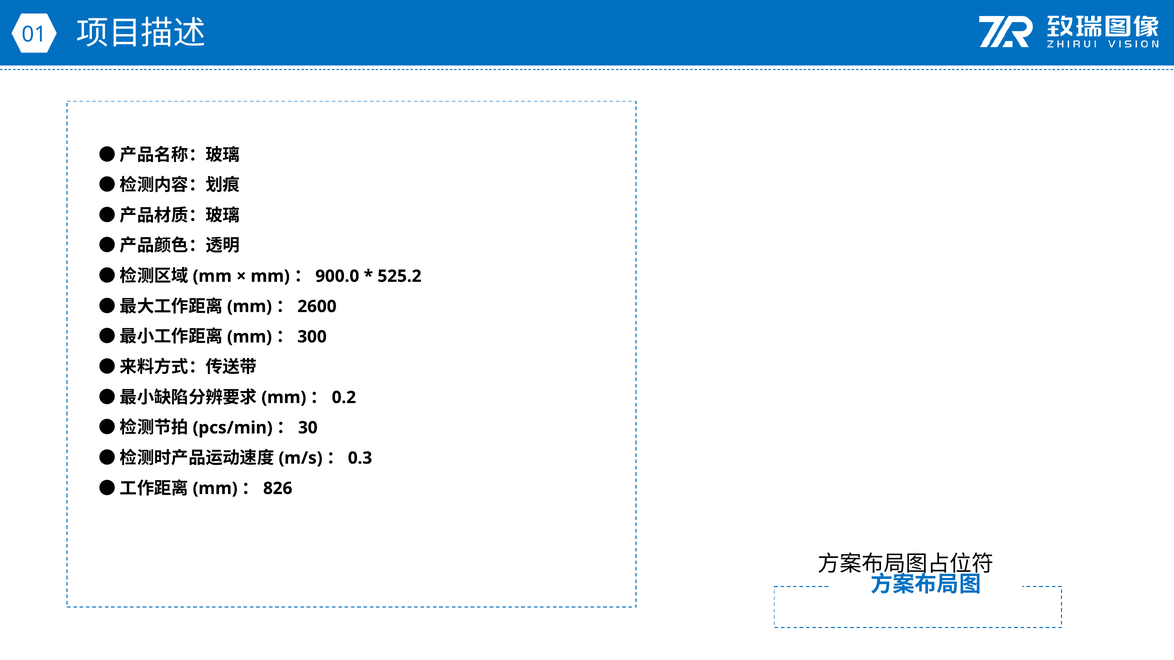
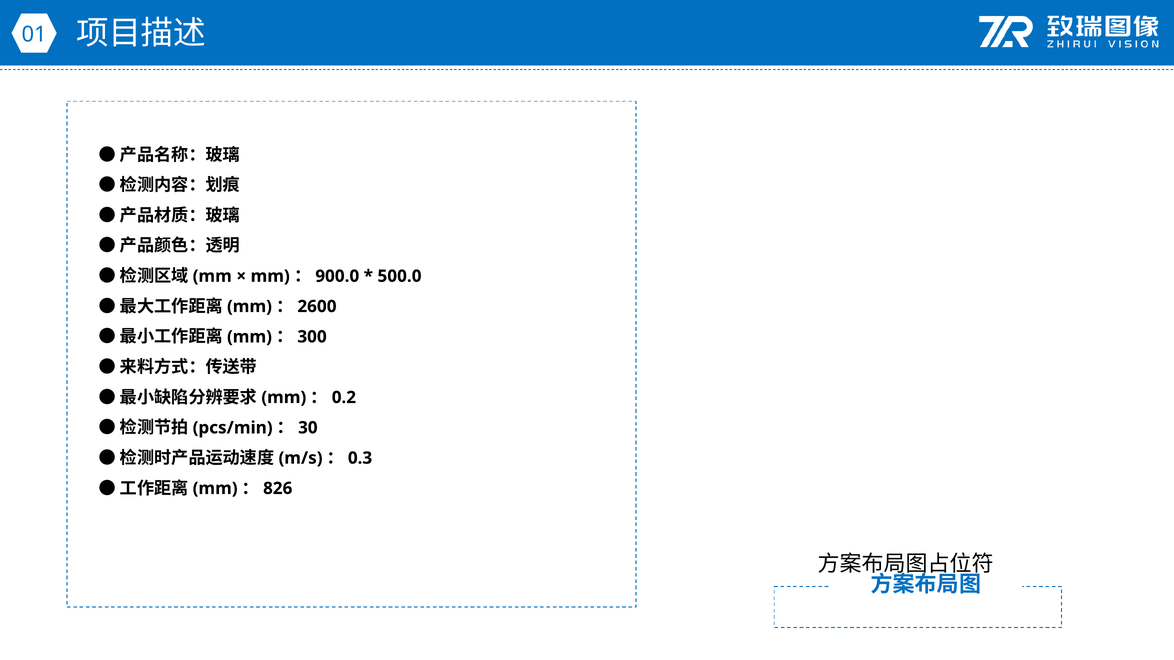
525.2: 525.2 -> 500.0 (400, 276)
